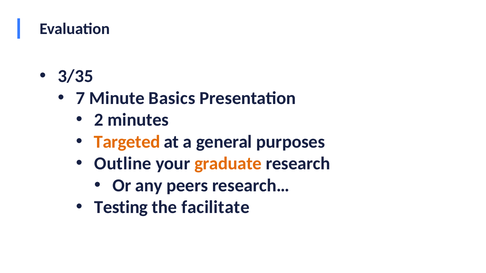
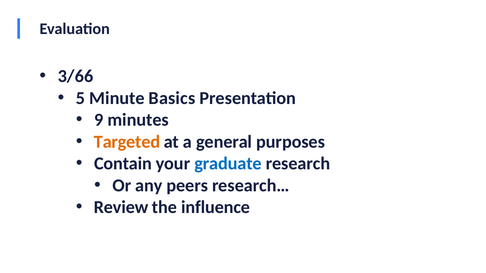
3/35: 3/35 -> 3/66 (76, 76)
7: 7 -> 5 (81, 98)
2: 2 -> 9 (99, 120)
Outline: Outline -> Contain (123, 164)
graduate colour: orange -> blue (228, 164)
Testing: Testing -> Review (121, 208)
facilitate: facilitate -> influence (216, 208)
